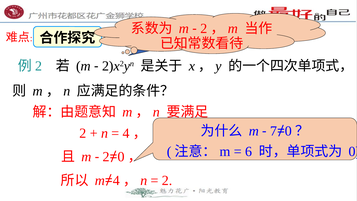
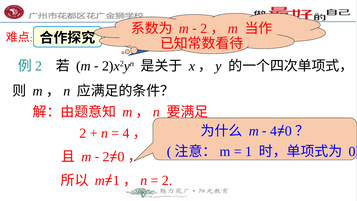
7: 7 -> 4 (274, 131)
6: 6 -> 1 (249, 151)
4: 4 -> 1 (116, 180)
